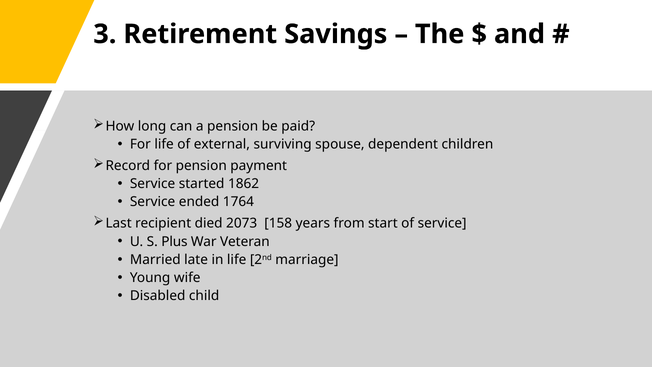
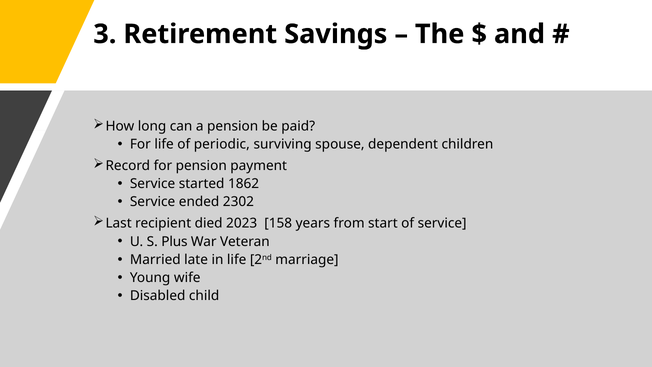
external: external -> periodic (222, 144)
1764: 1764 -> 2302 (238, 202)
2073: 2073 -> 2023 (242, 223)
